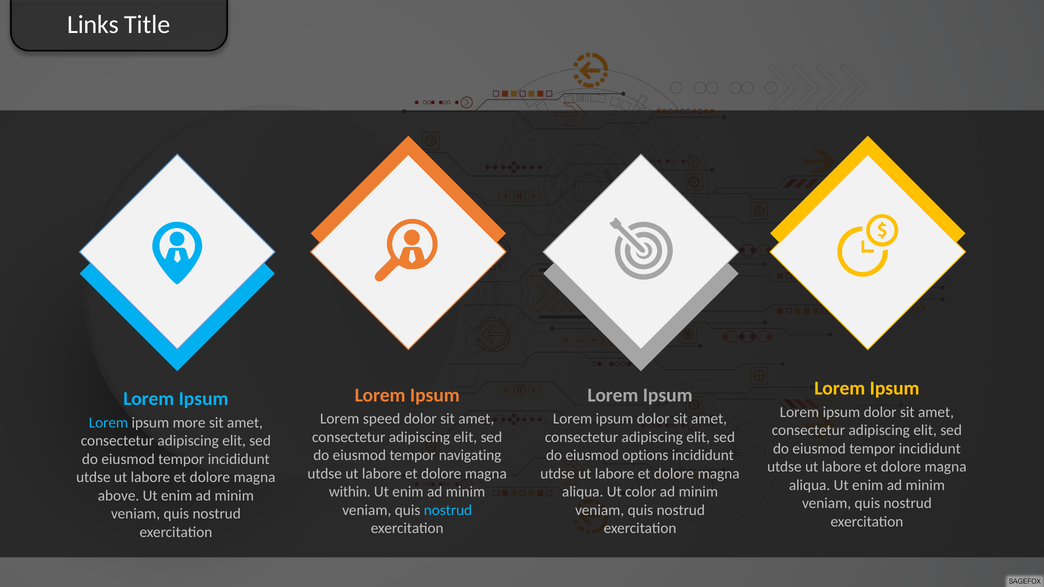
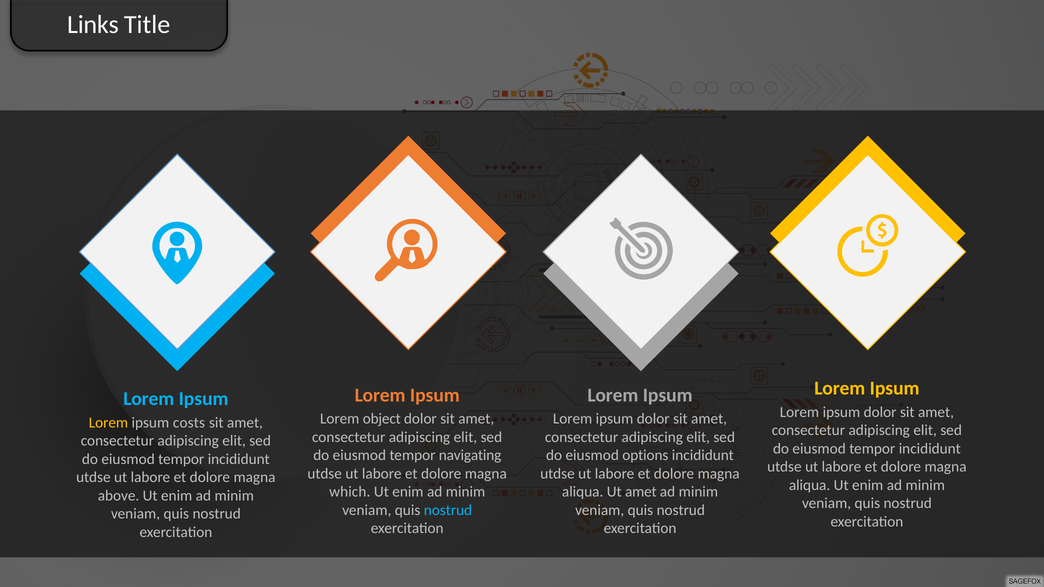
speed: speed -> object (382, 419)
Lorem colour: light blue -> yellow (108, 423)
more: more -> costs (189, 423)
within: within -> which (350, 492)
Ut color: color -> amet (641, 492)
